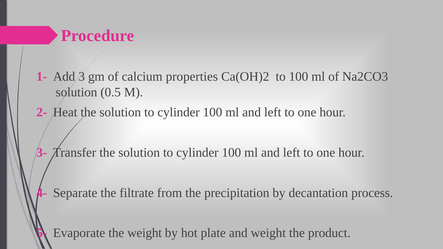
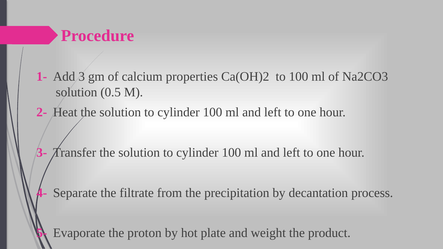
the weight: weight -> proton (145, 233)
